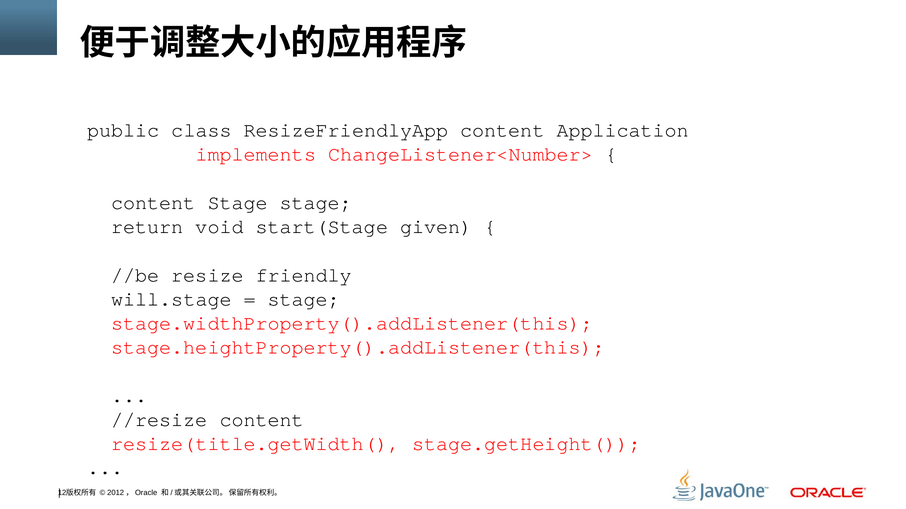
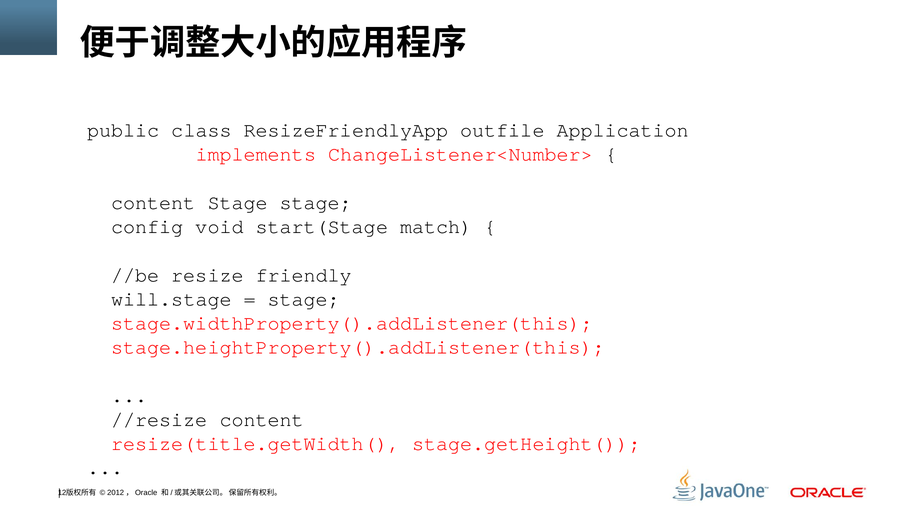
ResizeFriendlyApp content: content -> outfile (502, 130)
return: return -> config (147, 227)
given: given -> match (436, 227)
